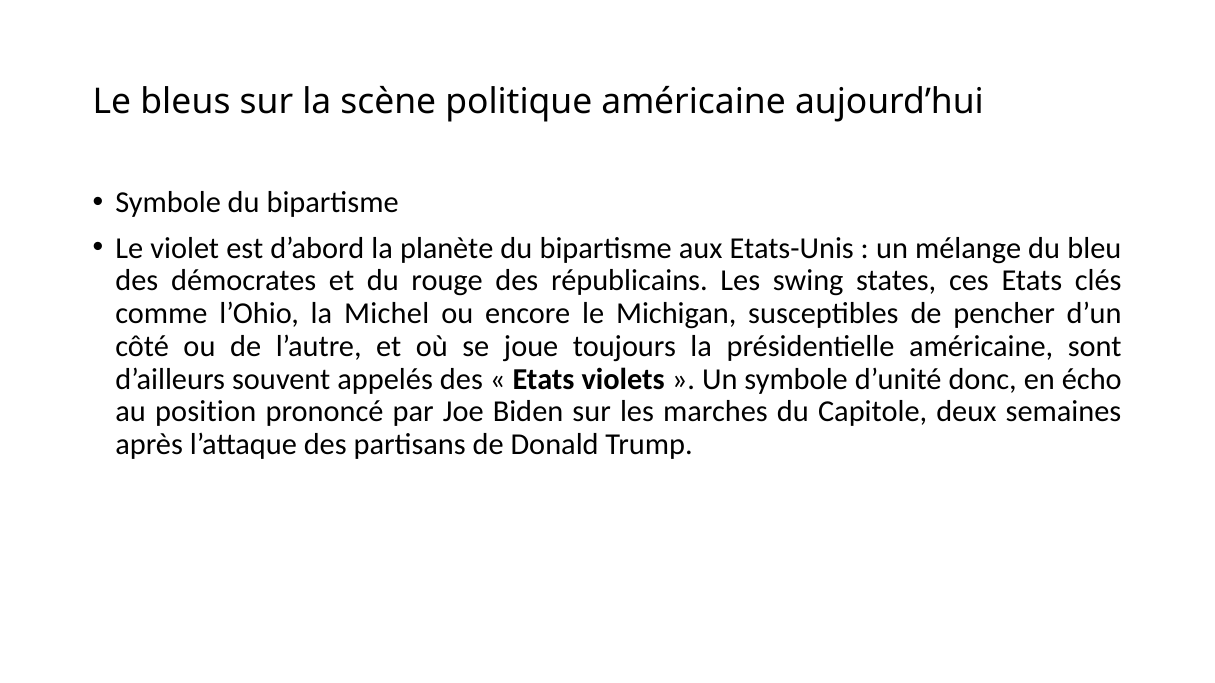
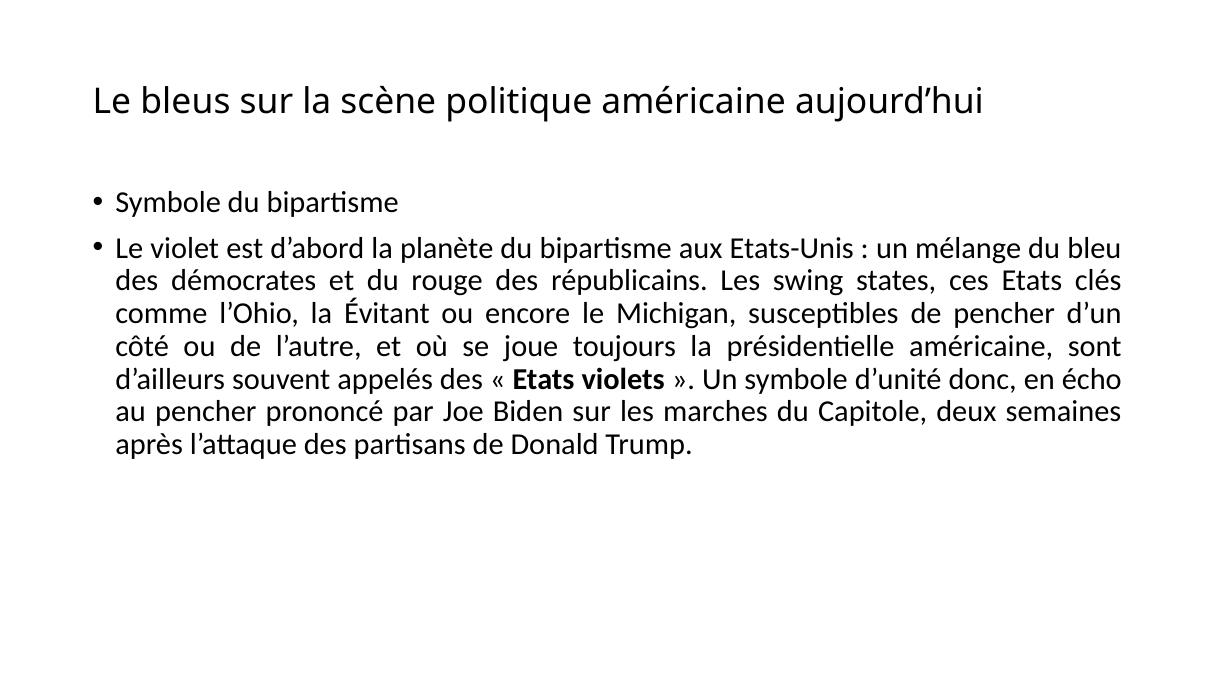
Michel: Michel -> Évitant (387, 314)
au position: position -> pencher (206, 412)
